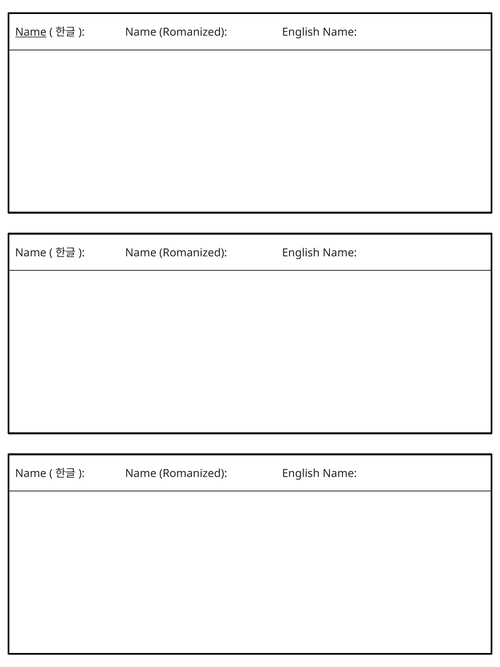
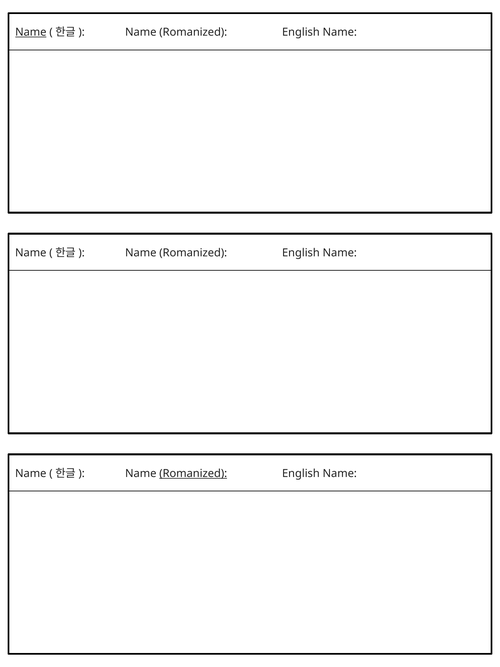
Romanized underline: none -> present (193, 473)
